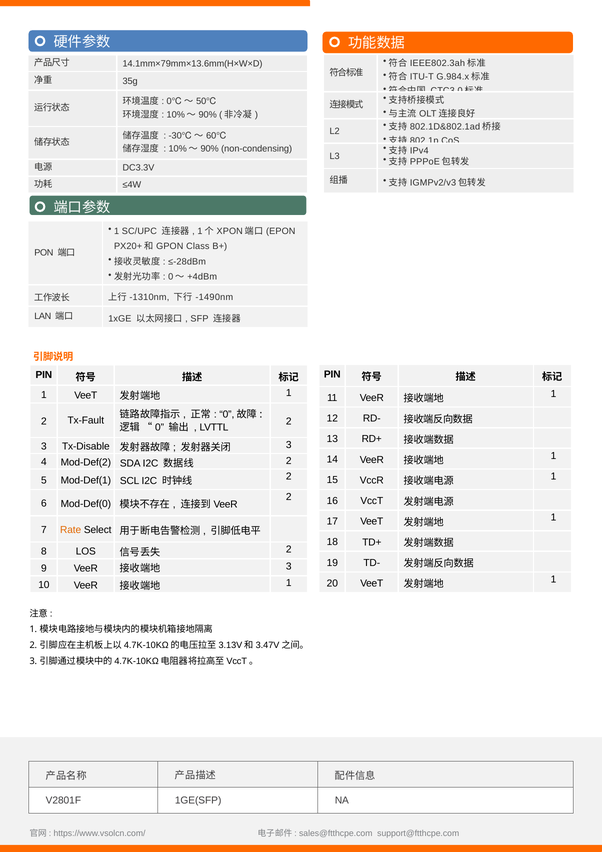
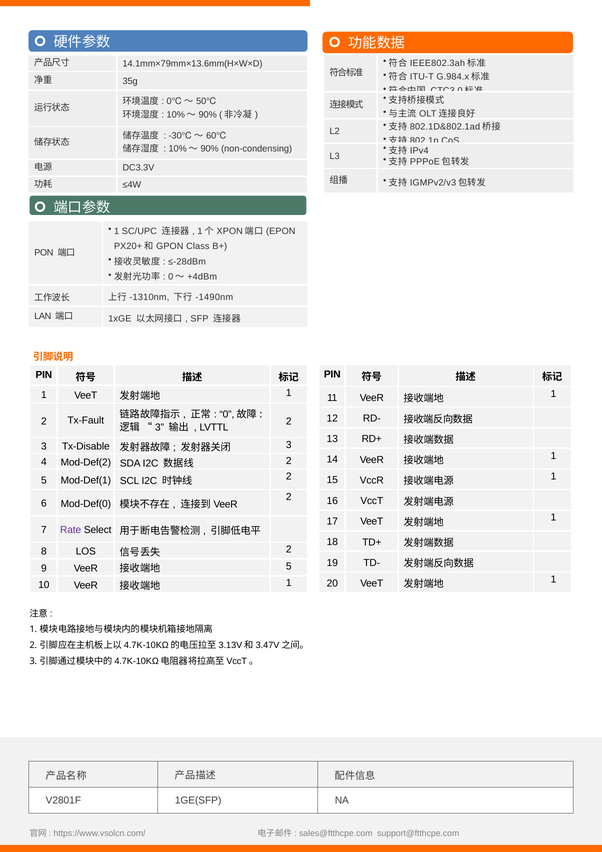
0: 0 -> 3 (160, 427)
Rate colour: orange -> purple (71, 530)
3: 3 -> 5 (289, 566)
